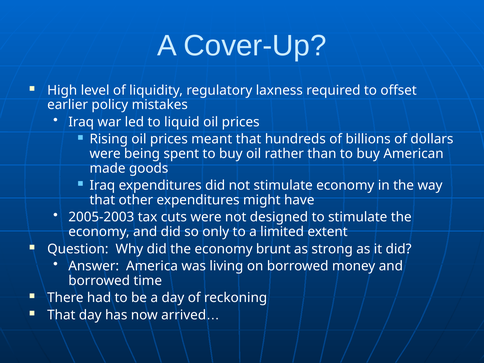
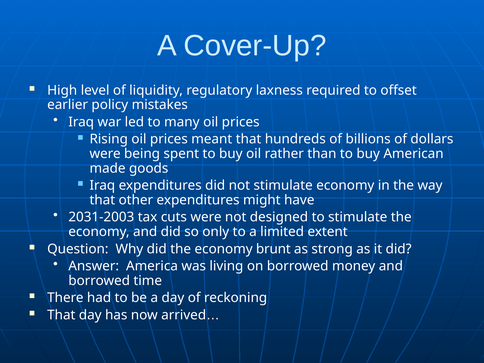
liquid: liquid -> many (182, 122)
2005-2003: 2005-2003 -> 2031-2003 (101, 217)
